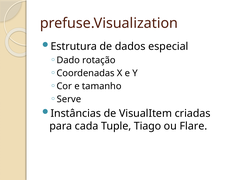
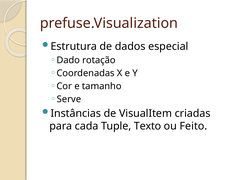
Tiago: Tiago -> Texto (148, 126)
Flare: Flare -> Feito (193, 126)
